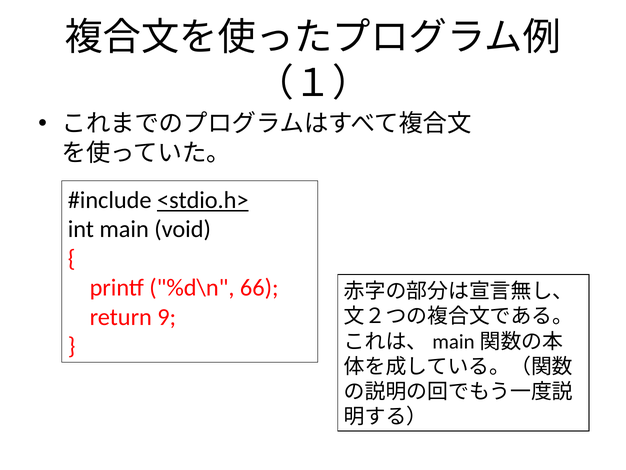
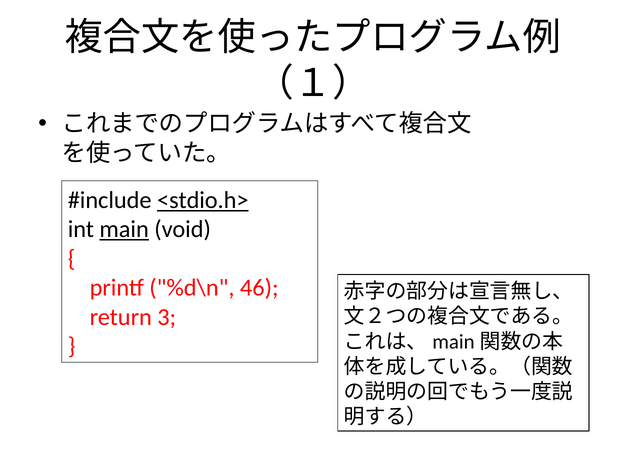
main underline: none -> present (124, 229)
66: 66 -> 46 (259, 288)
9: 9 -> 3 (167, 317)
